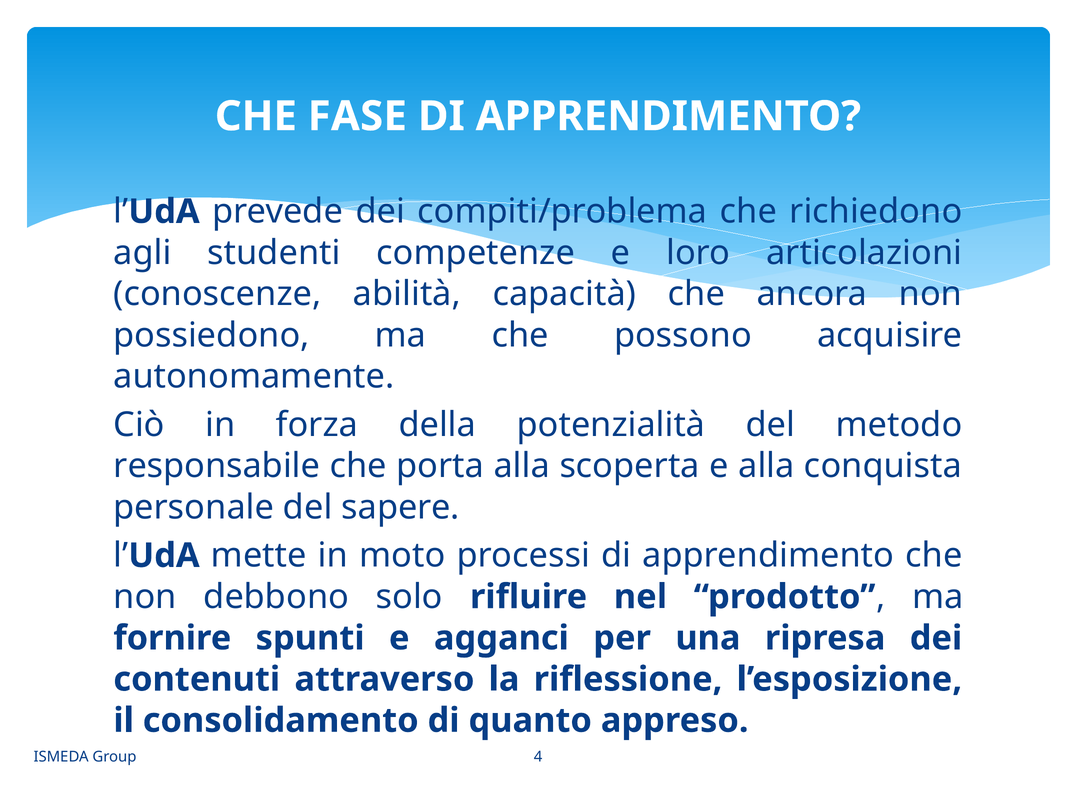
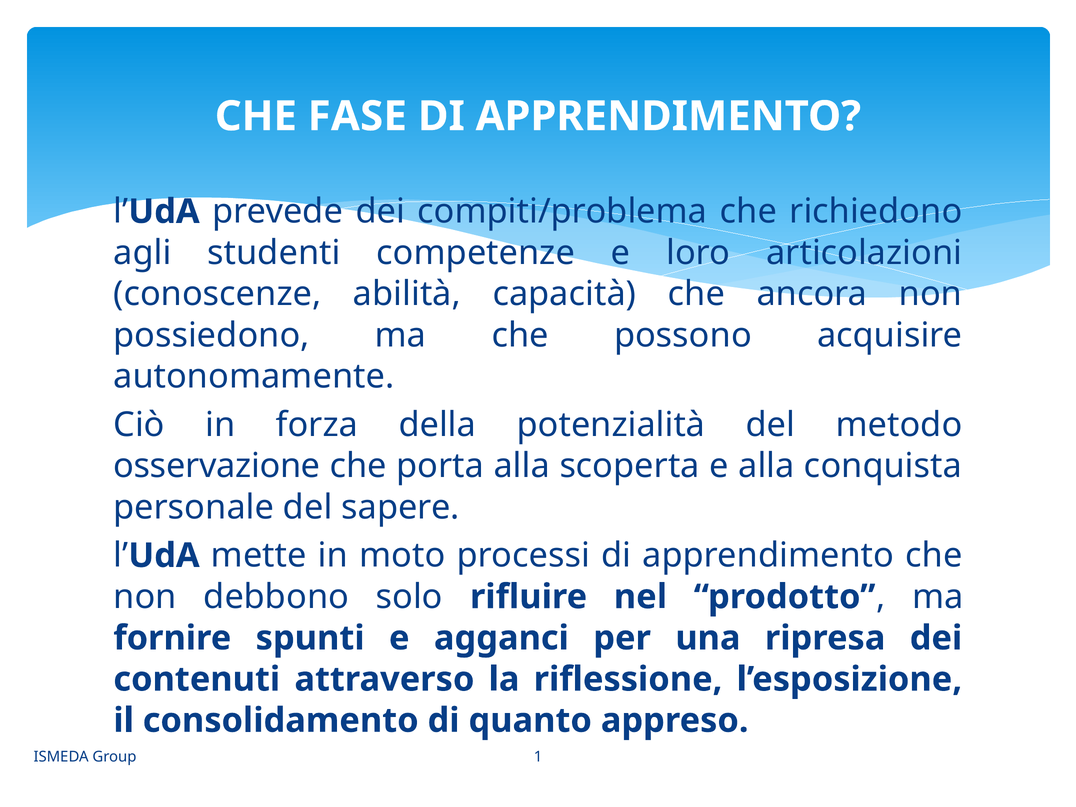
responsabile: responsabile -> osservazione (217, 466)
4: 4 -> 1 (538, 757)
